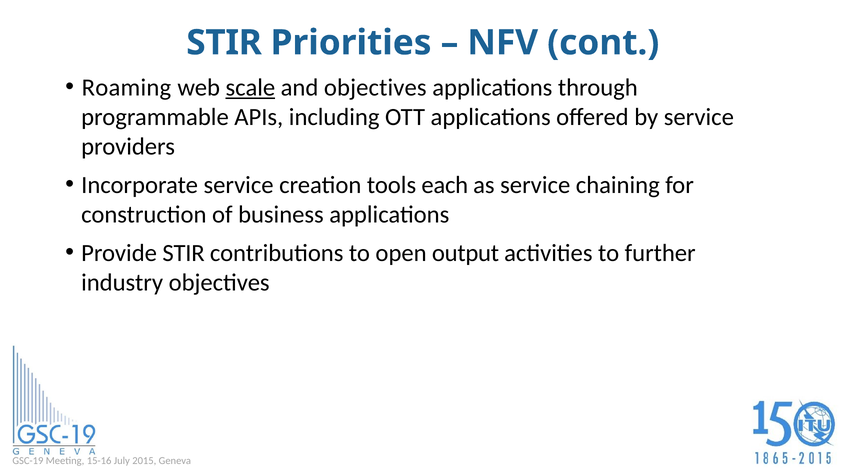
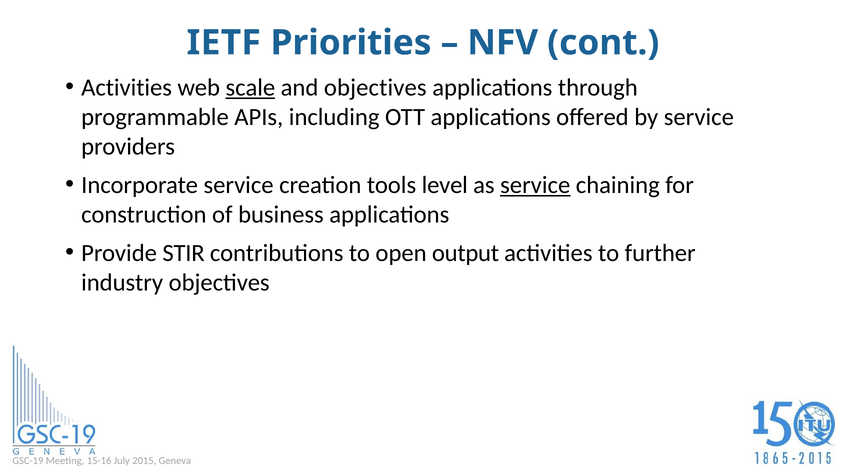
STIR: STIR -> IETF (224, 43)
Roaming: Roaming -> Activities (127, 88)
each: each -> level (445, 185)
service underline: none -> present (535, 185)
